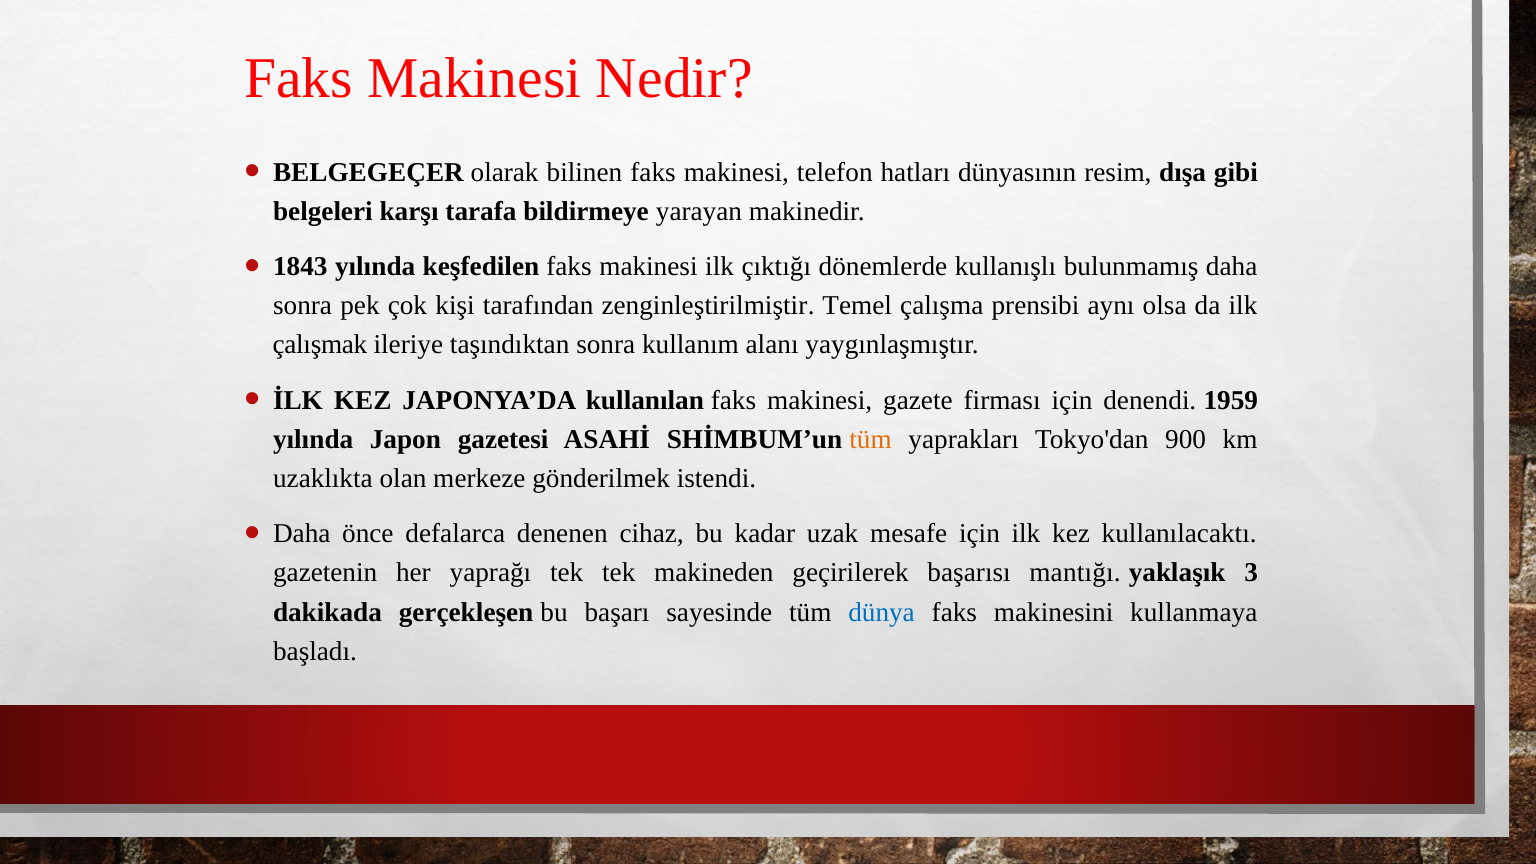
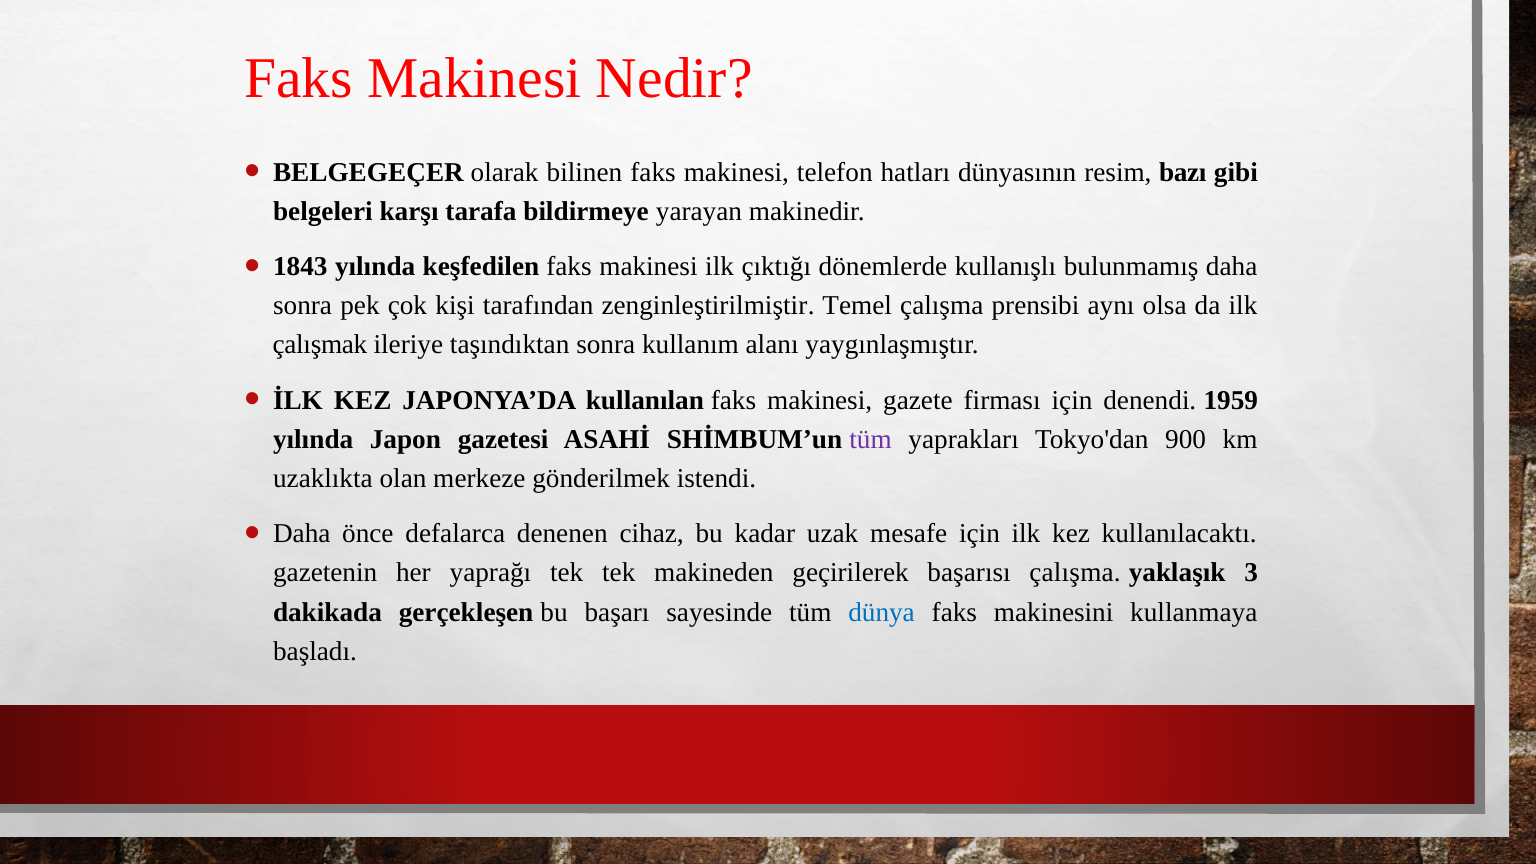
dışa: dışa -> bazı (1183, 172)
tüm colour: orange -> purple (871, 439)
başarısı mantığı: mantığı -> çalışma (1075, 573)
